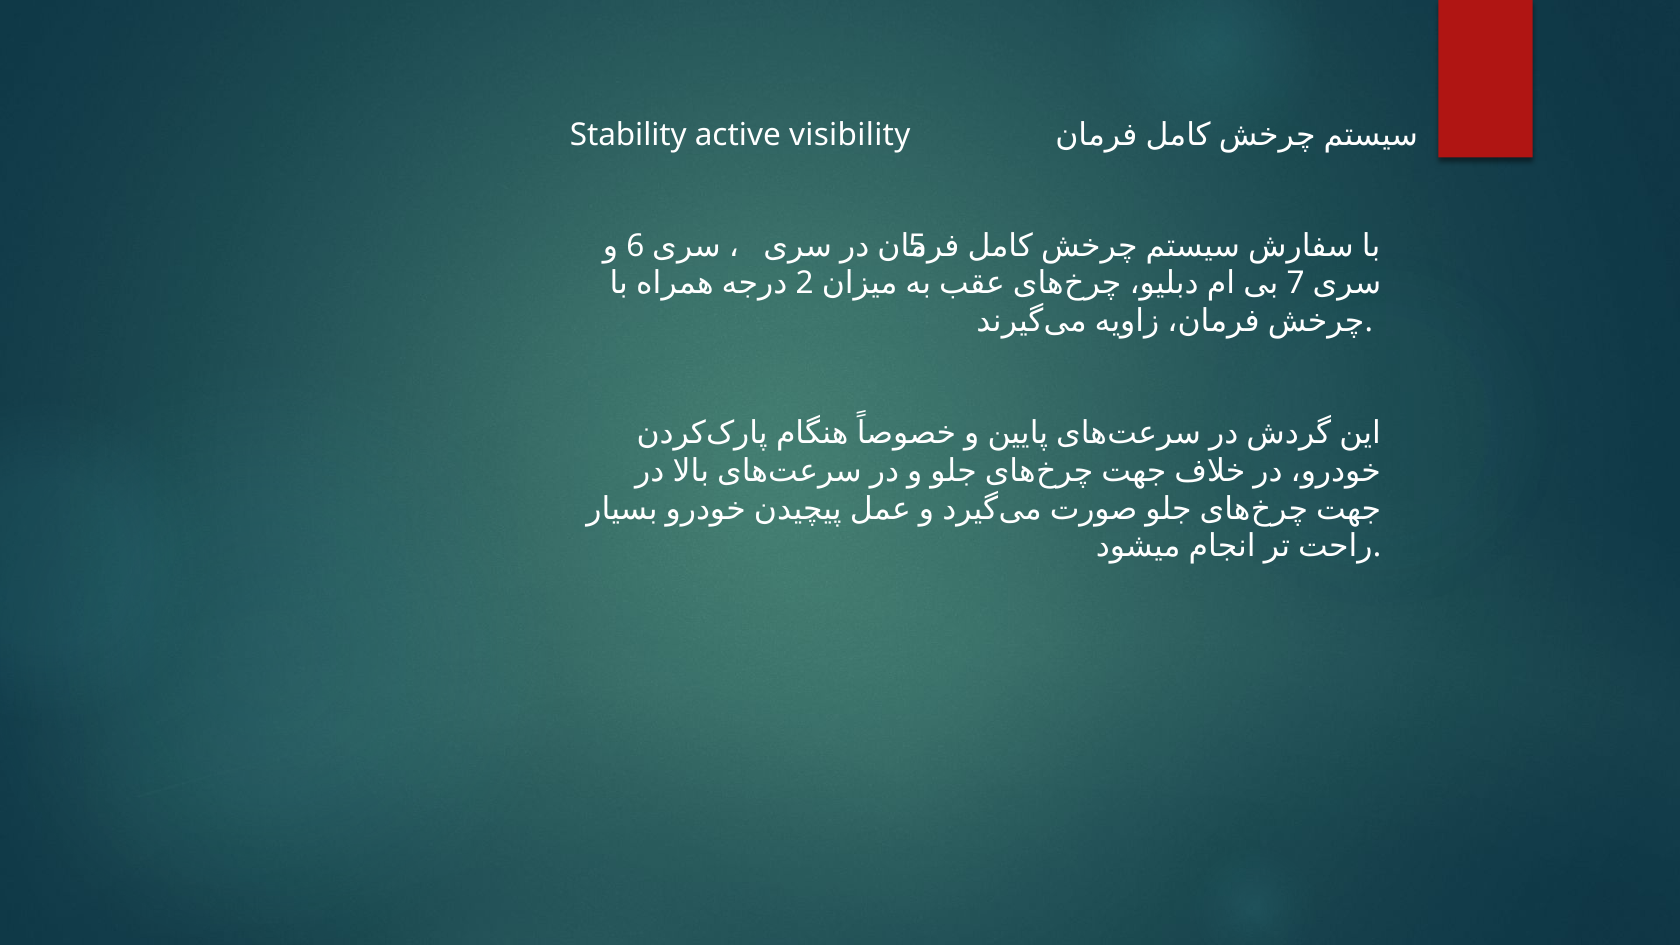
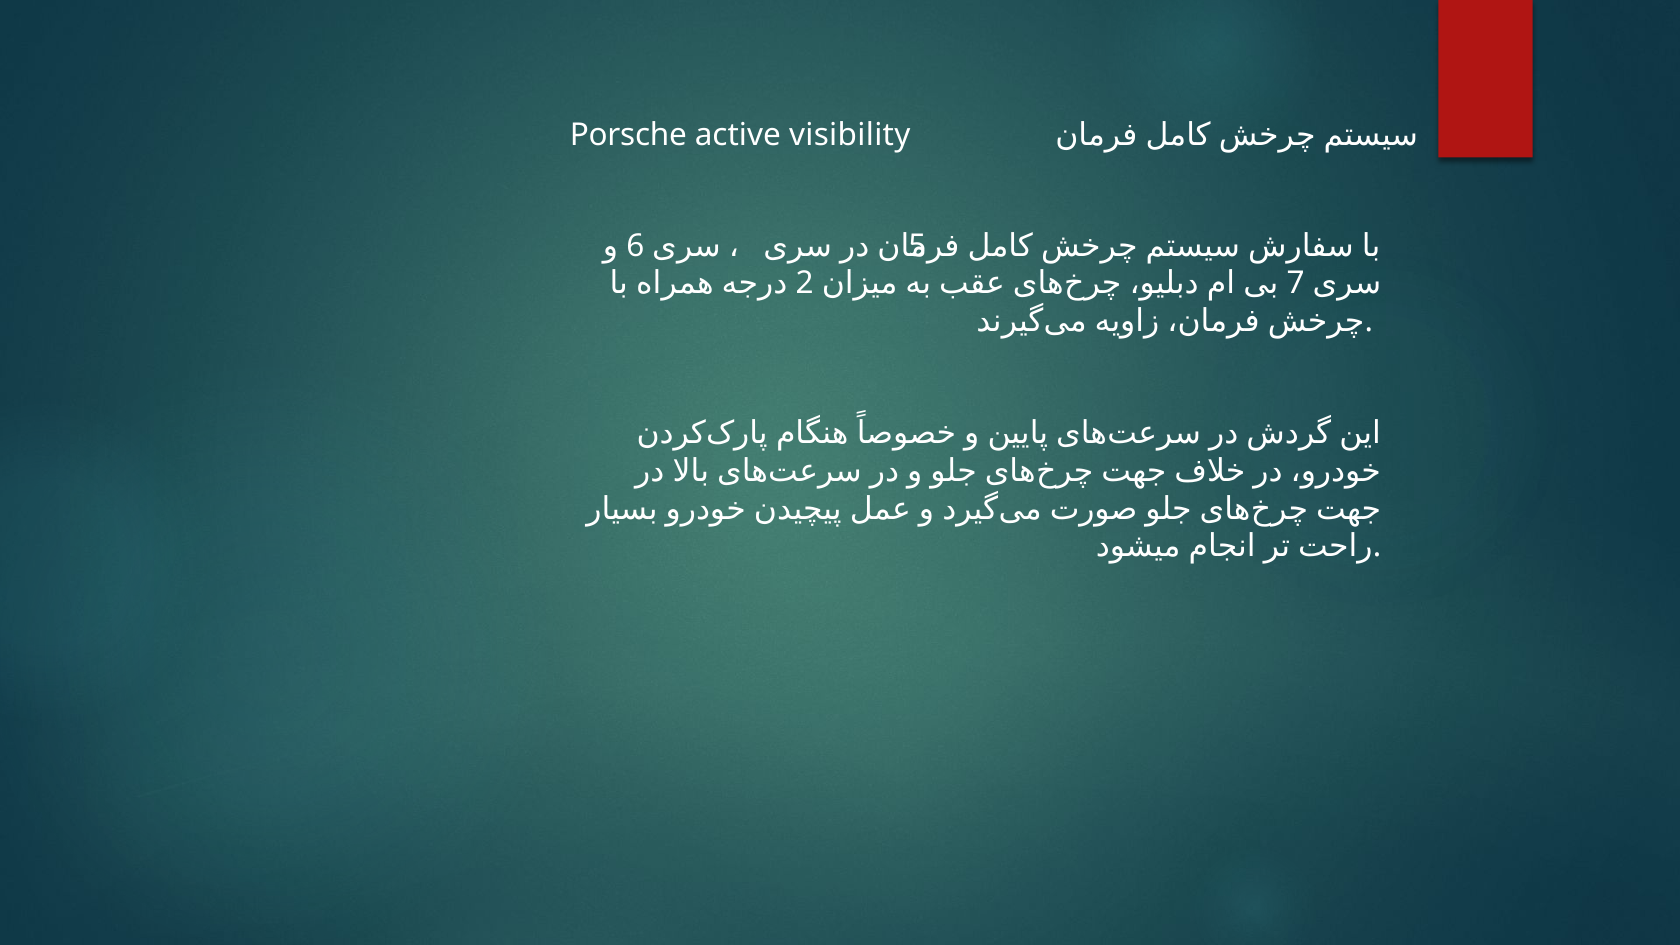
Stability: Stability -> Porsche (628, 135)
